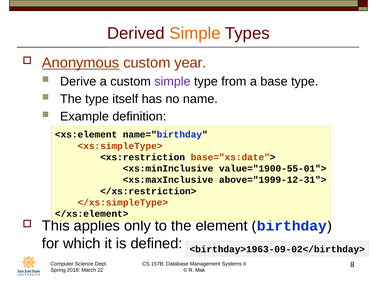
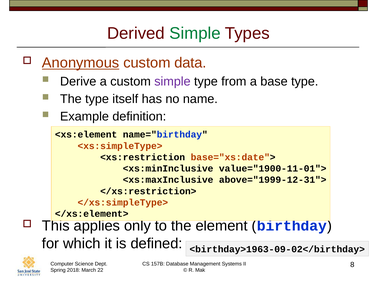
Simple colour: orange -> green (195, 33)
year: year -> data (190, 63)
value="1900-55-01">: value="1900-55-01"> -> value="1900-11-01"> (273, 168)
